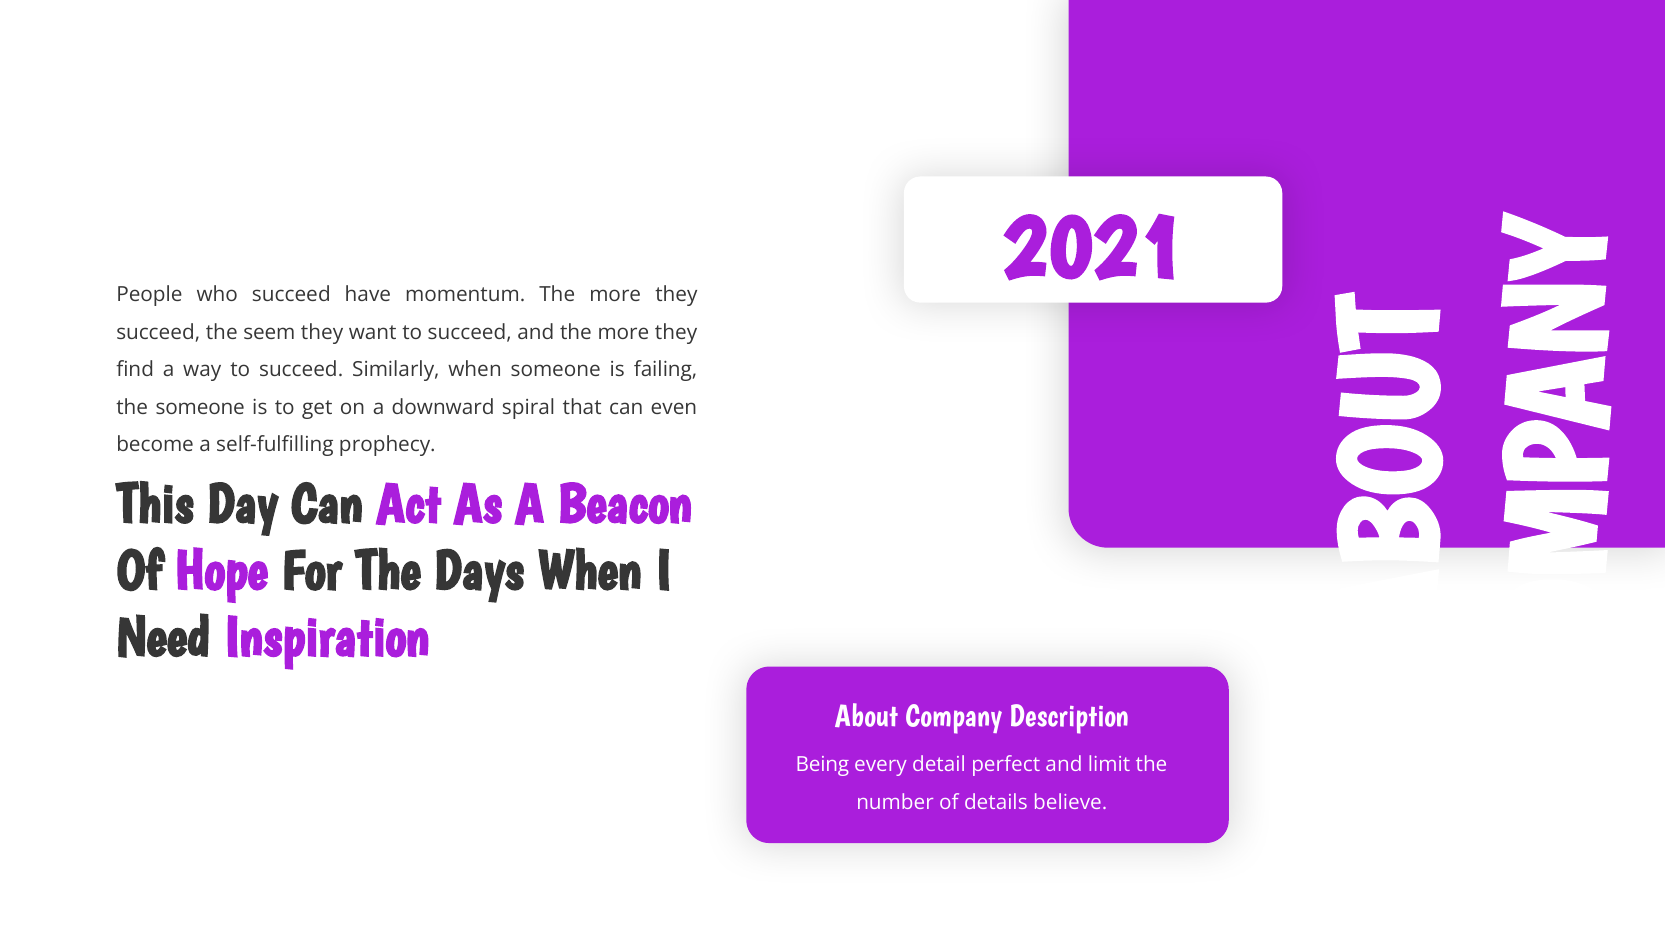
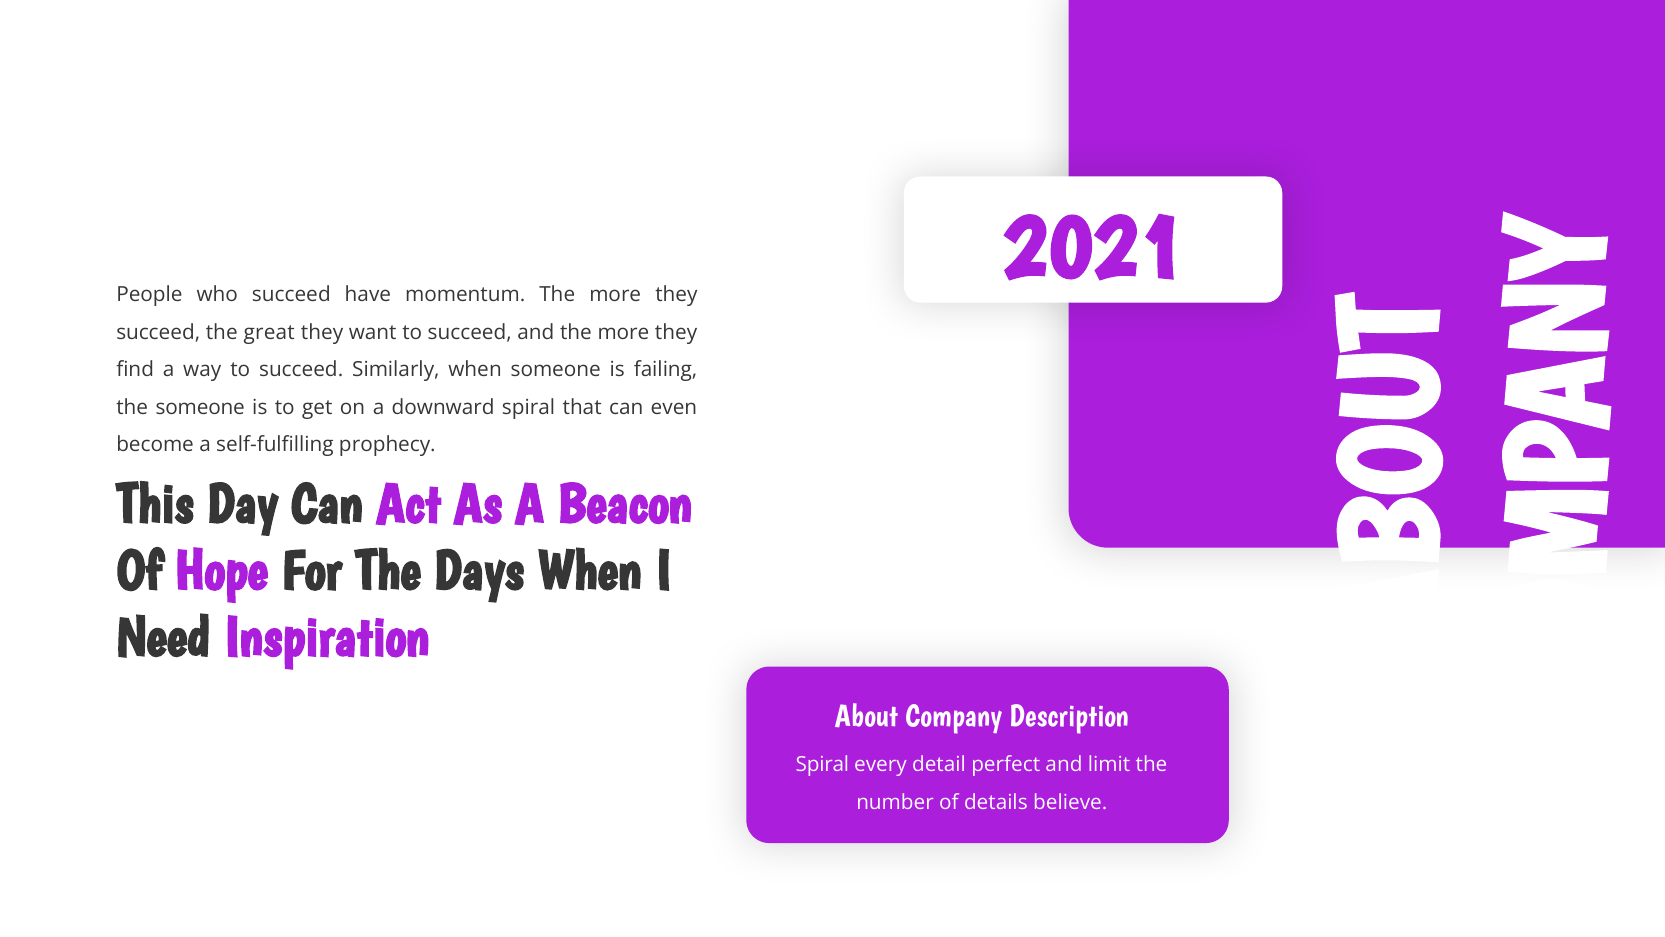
seem: seem -> great (269, 332)
Being: Being -> Spiral (822, 764)
